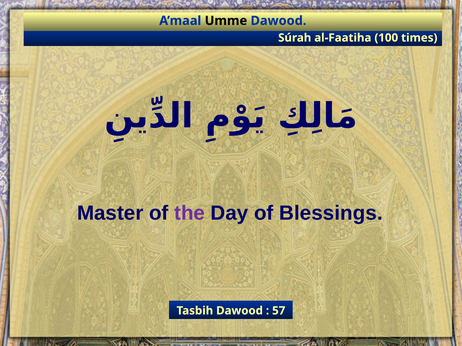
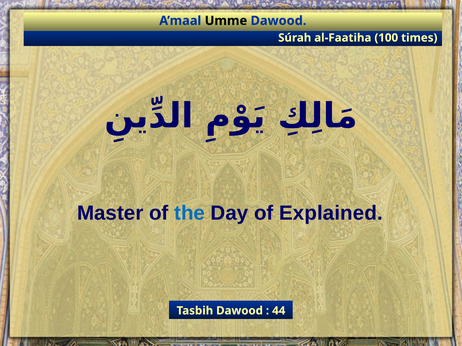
the colour: purple -> blue (190, 213)
Blessings: Blessings -> Explained (331, 213)
57: 57 -> 44 (279, 311)
